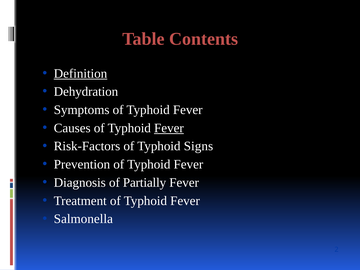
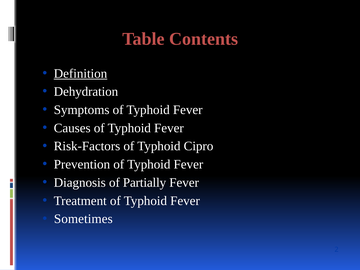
Fever underline: present -> none (169, 128)
Signs: Signs -> Cipro (199, 146)
Salmonella: Salmonella -> Sometimes (83, 219)
